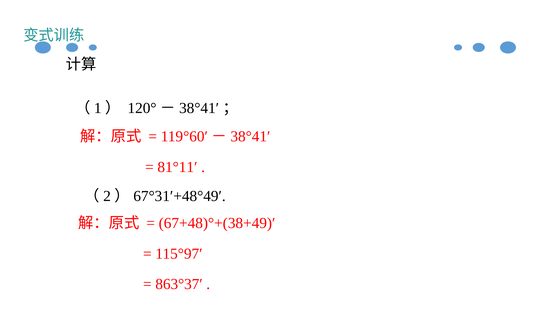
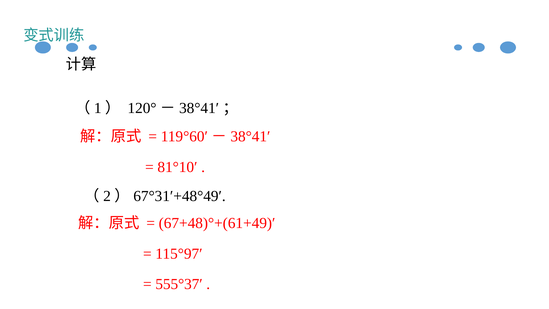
81°11′: 81°11′ -> 81°10′ (177, 167)
67+48)°+(38+49)′: 67+48)°+(38+49)′ -> 67+48)°+(61+49)′ (217, 223)
863°37′: 863°37′ -> 555°37′ (179, 284)
